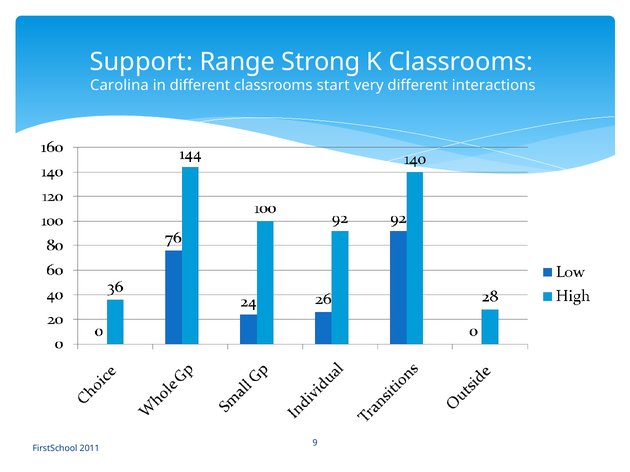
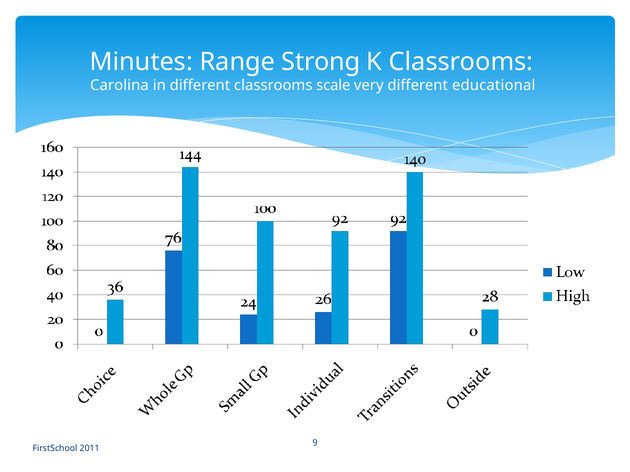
Support: Support -> Minutes (141, 62)
start: start -> scale (333, 86)
interactions: interactions -> educational (494, 86)
